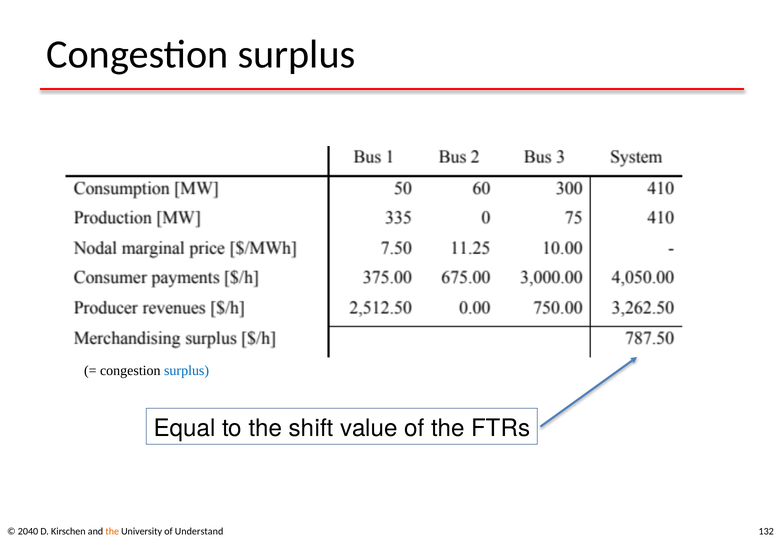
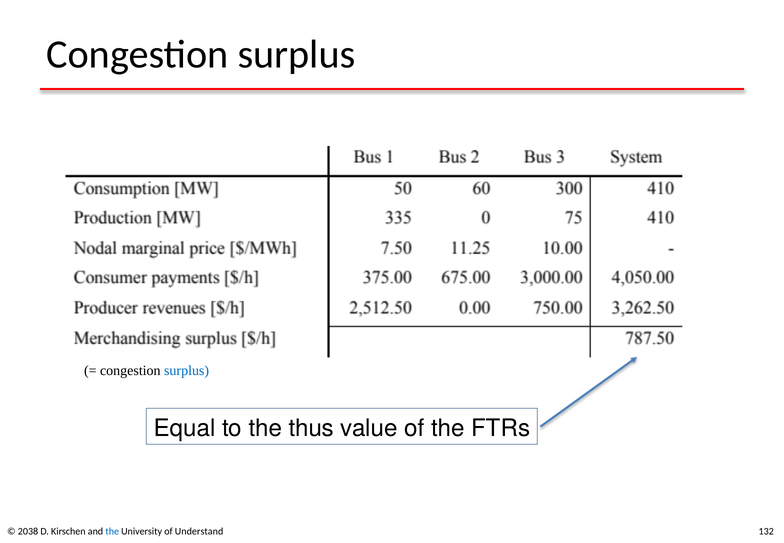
shift: shift -> thus (311, 428)
2040: 2040 -> 2038 (28, 531)
the colour: orange -> blue (112, 531)
